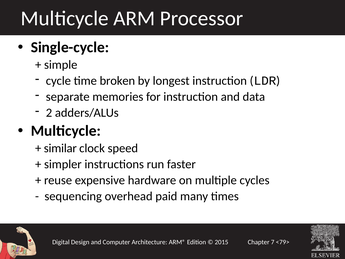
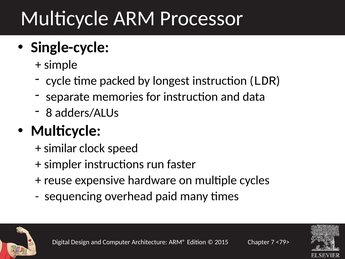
broken: broken -> packed (117, 81)
2: 2 -> 8 (49, 113)
